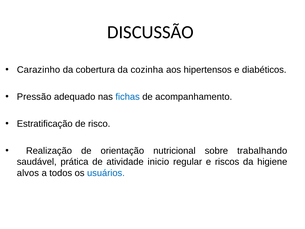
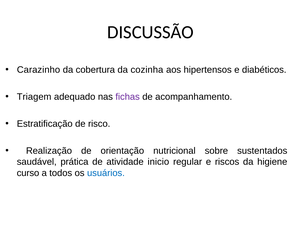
Pressão: Pressão -> Triagem (34, 97)
fichas colour: blue -> purple (128, 97)
trabalhando: trabalhando -> sustentados (262, 151)
alvos: alvos -> curso (28, 173)
